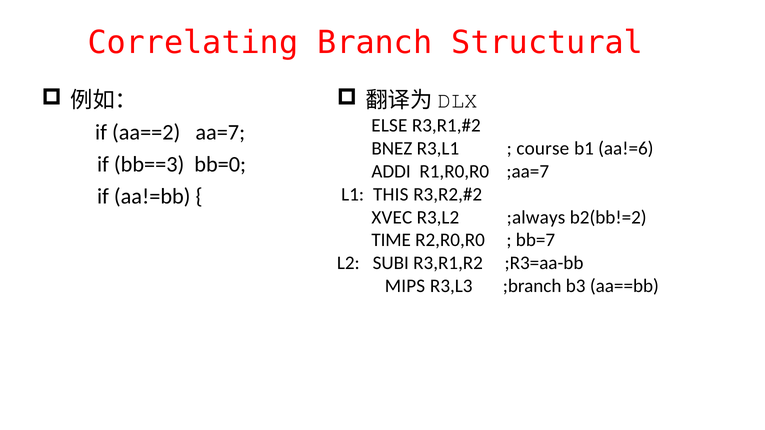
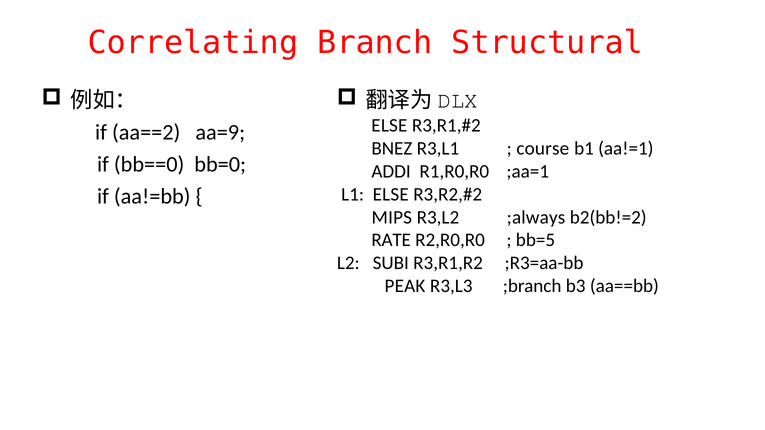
aa=7: aa=7 -> aa=9 (220, 133)
aa!=6: aa!=6 -> aa!=1 (626, 149)
bb==3: bb==3 -> bb==0 (149, 165)
;aa=7: ;aa=7 -> ;aa=1 (528, 172)
L1 THIS: THIS -> ELSE (391, 194)
XVEC: XVEC -> MIPS (392, 217)
TIME: TIME -> RATE (391, 240)
bb=7: bb=7 -> bb=5 (536, 240)
MIPS: MIPS -> PEAK (405, 286)
